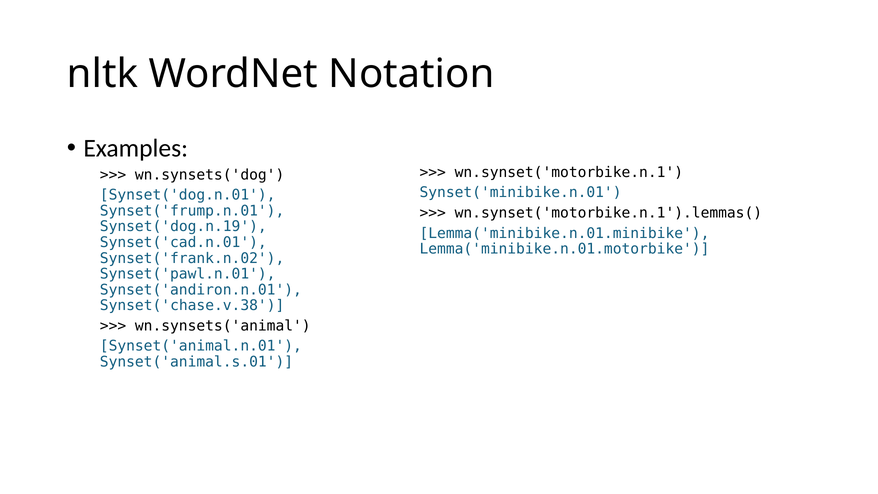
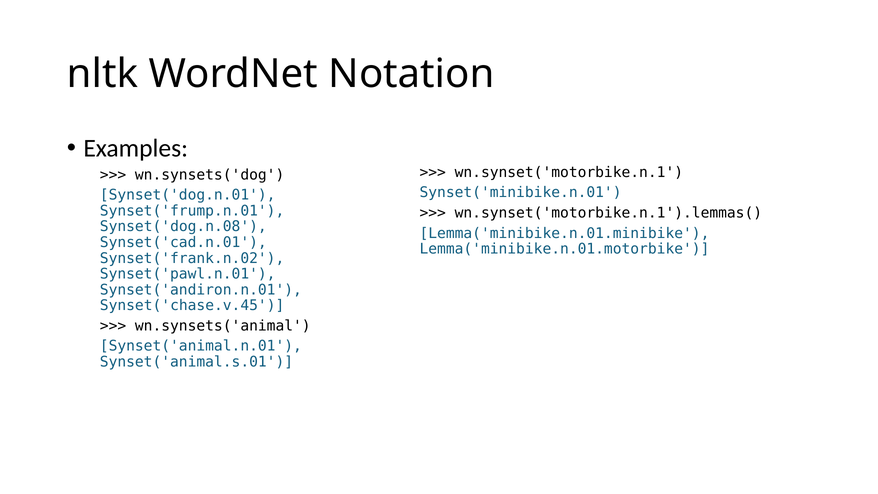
Synset('dog.n.19: Synset('dog.n.19 -> Synset('dog.n.08 (183, 227)
Synset('chase.v.38: Synset('chase.v.38 -> Synset('chase.v.45 (192, 305)
